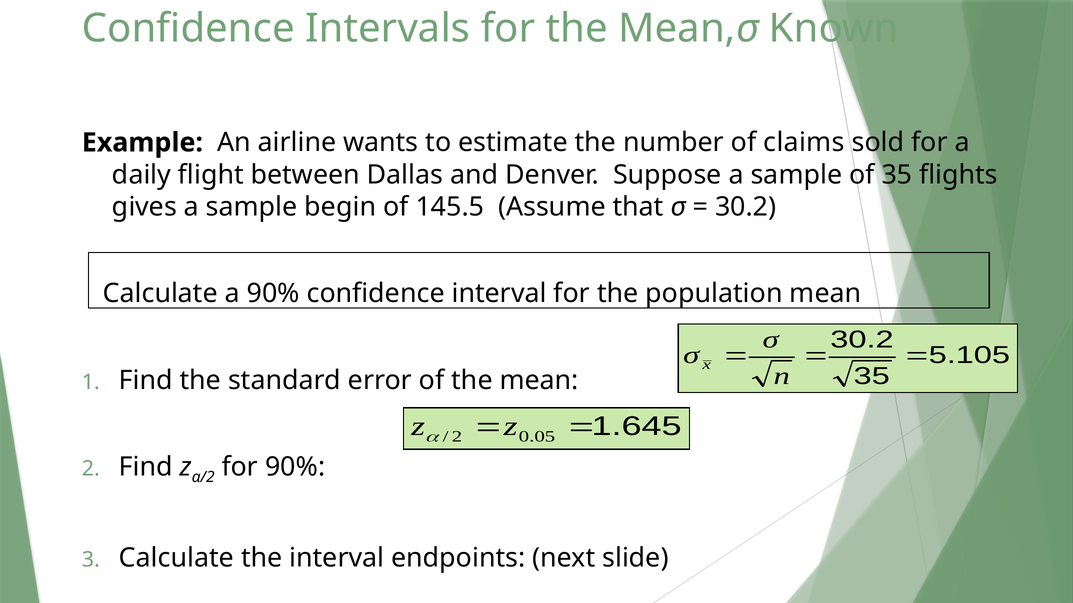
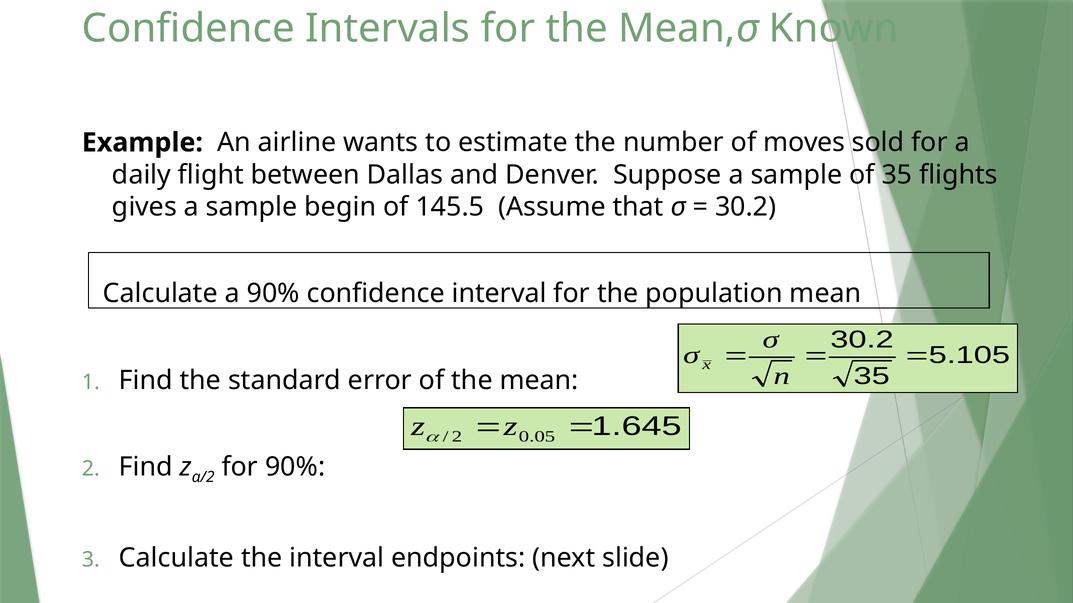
claims: claims -> moves (804, 143)
